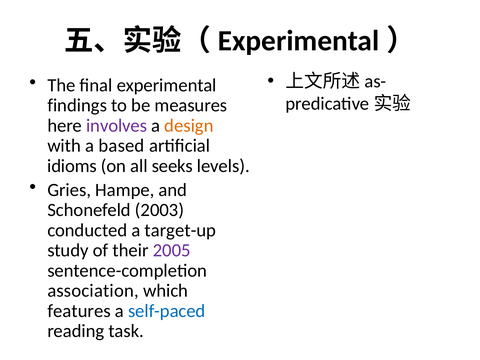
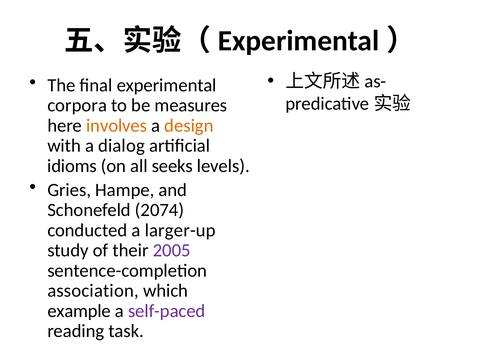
findings: findings -> corpora (77, 105)
involves colour: purple -> orange (117, 126)
based: based -> dialog (122, 146)
2003: 2003 -> 2074 (160, 210)
target-up: target-up -> larger-up (180, 230)
features: features -> example (79, 311)
self-paced colour: blue -> purple (167, 311)
